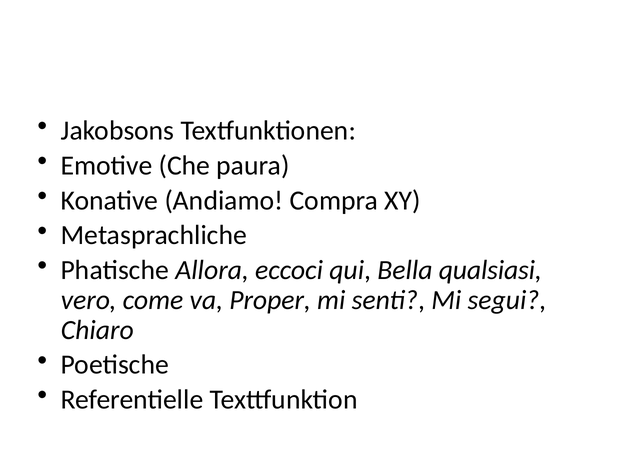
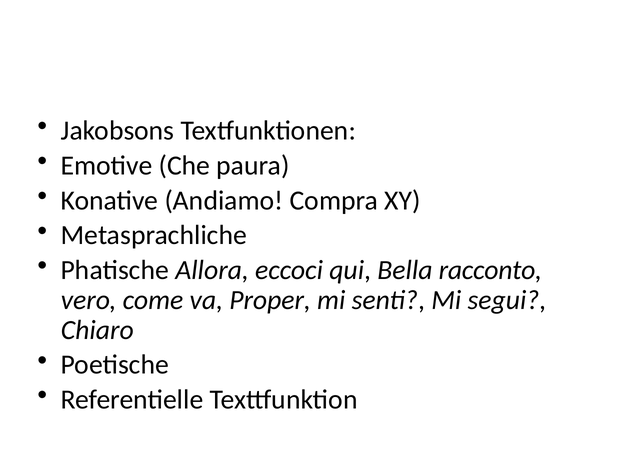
qualsiasi: qualsiasi -> racconto (490, 270)
